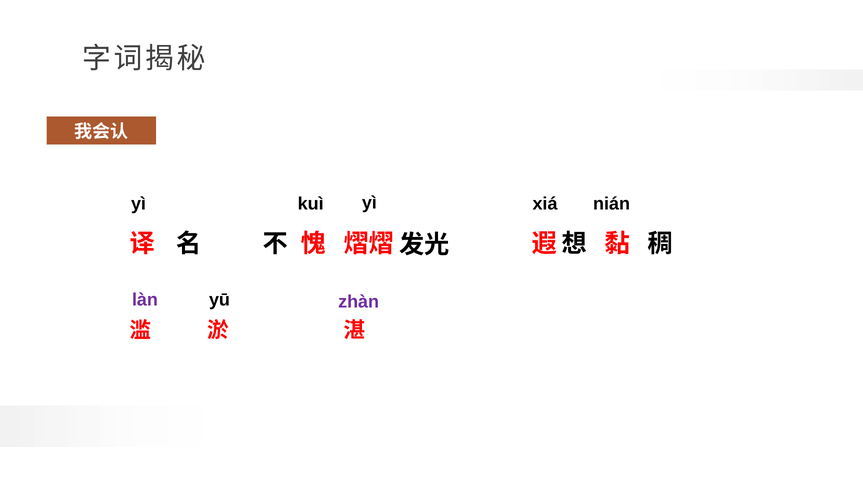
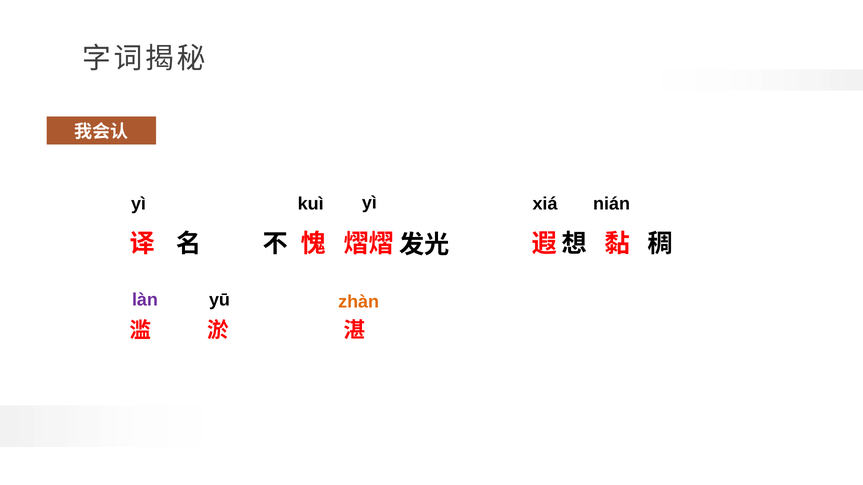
zhàn colour: purple -> orange (359, 302)
